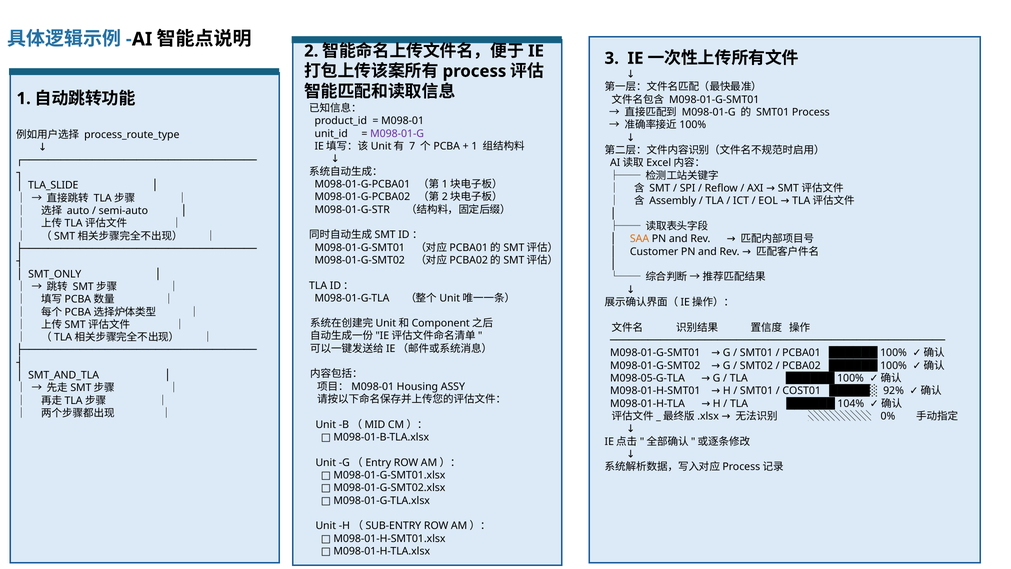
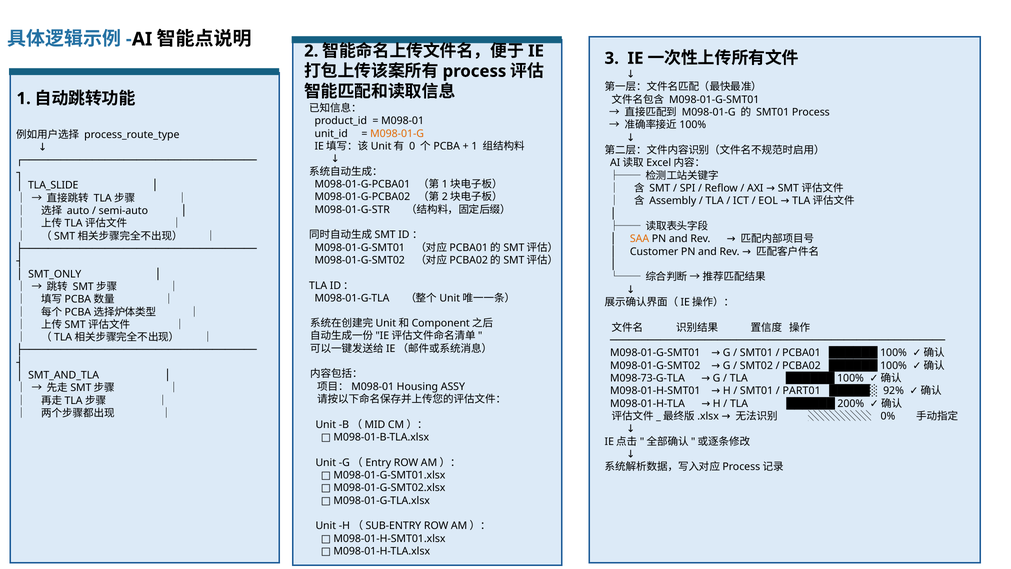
M098-01-G colour: purple -> orange (397, 133)
7: 7 -> 0 (412, 146)
M098-05-G-TLA: M098-05-G-TLA -> M098-73-G-TLA (647, 378)
COST01: COST01 -> PART01 (802, 391)
104%: 104% -> 200% (851, 403)
